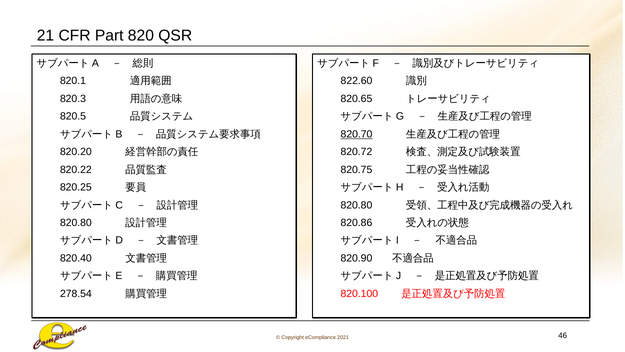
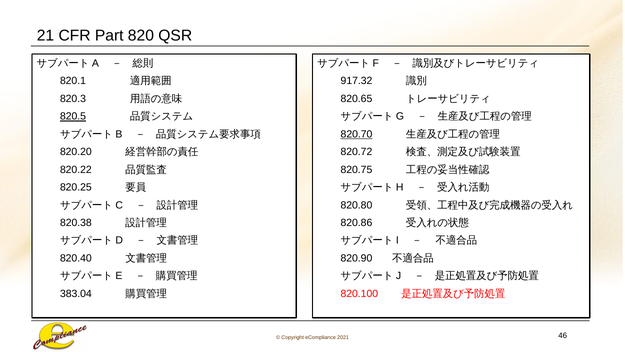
822.60: 822.60 -> 917.32 (356, 81)
820.5 underline: none -> present (73, 116)
820.80: 820.80 -> 820.38 (76, 223)
278.54: 278.54 -> 383.04 (76, 293)
